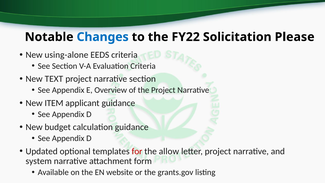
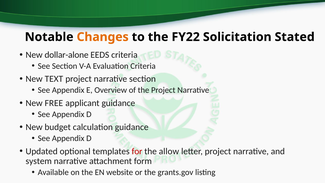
Changes colour: blue -> orange (103, 37)
Please: Please -> Stated (295, 37)
using-alone: using-alone -> dollar-alone (67, 55)
ITEM: ITEM -> FREE (54, 103)
